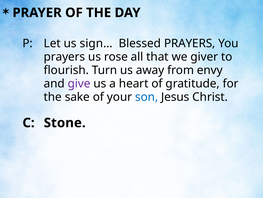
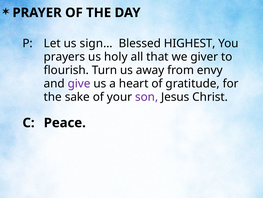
Blessed PRAYERS: PRAYERS -> HIGHEST (190, 43)
rose: rose -> holy (116, 57)
son colour: blue -> purple (147, 97)
Stone: Stone -> Peace (65, 122)
